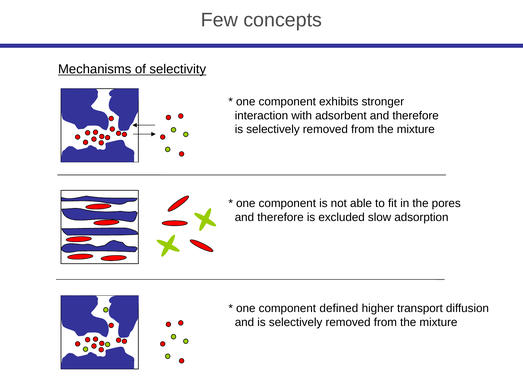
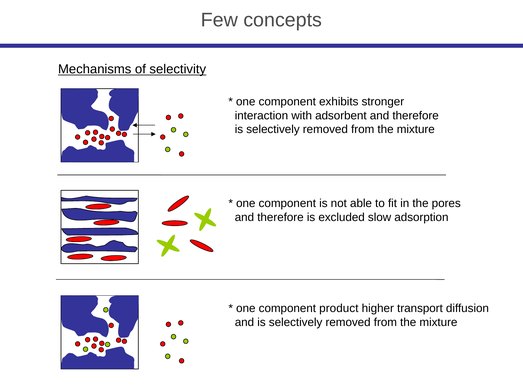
defined: defined -> product (339, 309)
